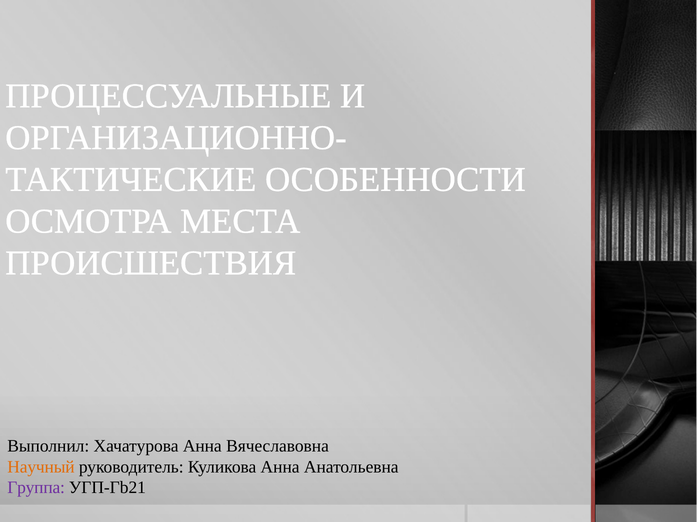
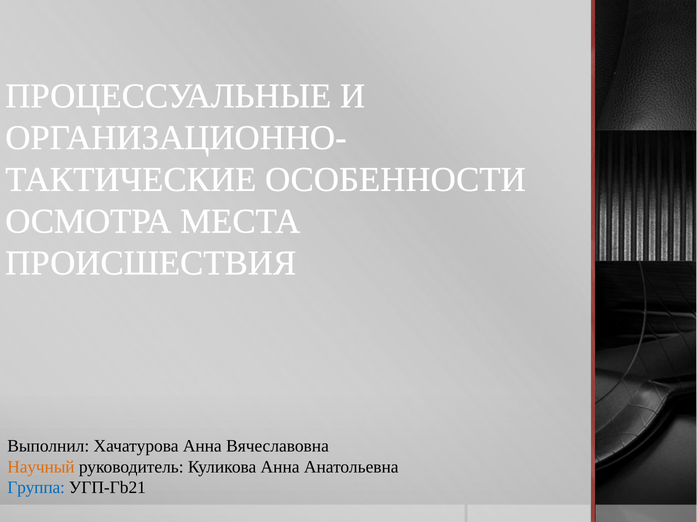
Группа colour: purple -> blue (36, 488)
